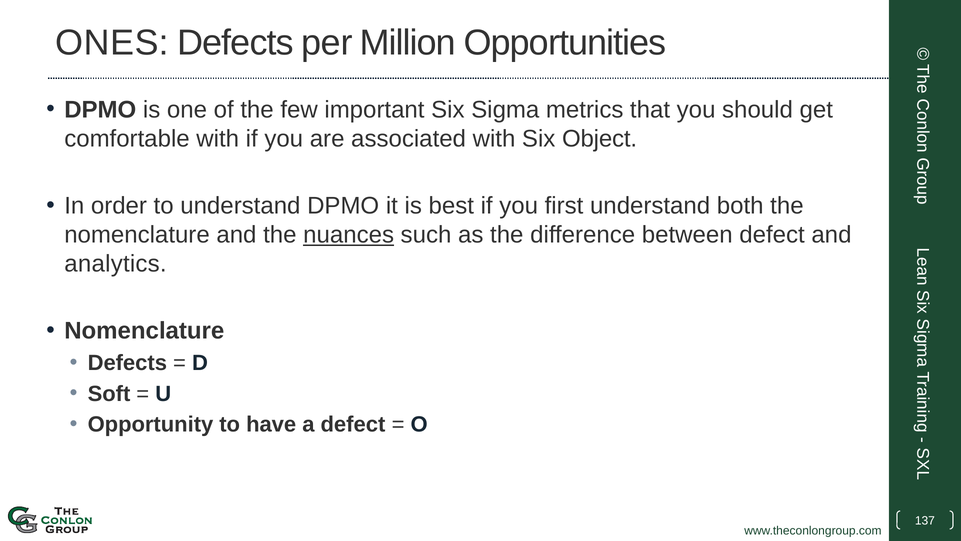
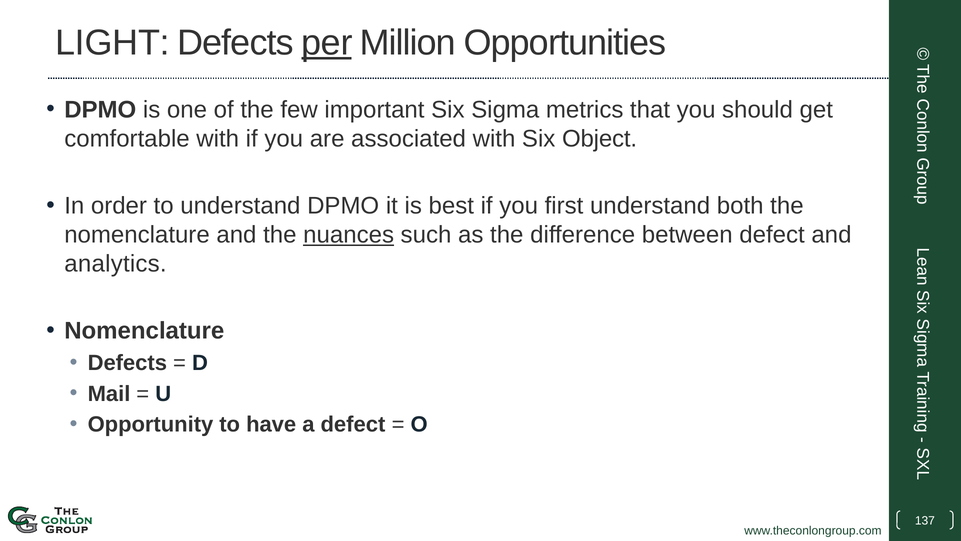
ONES: ONES -> LIGHT (112, 43)
per underline: none -> present (327, 43)
Soft: Soft -> Mail (109, 393)
